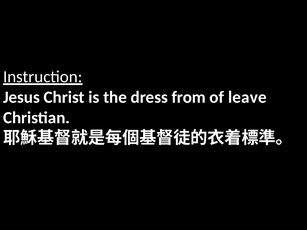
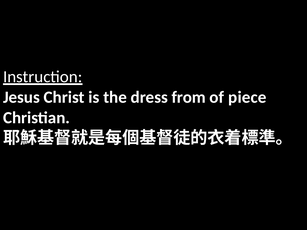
leave: leave -> piece (247, 97)
